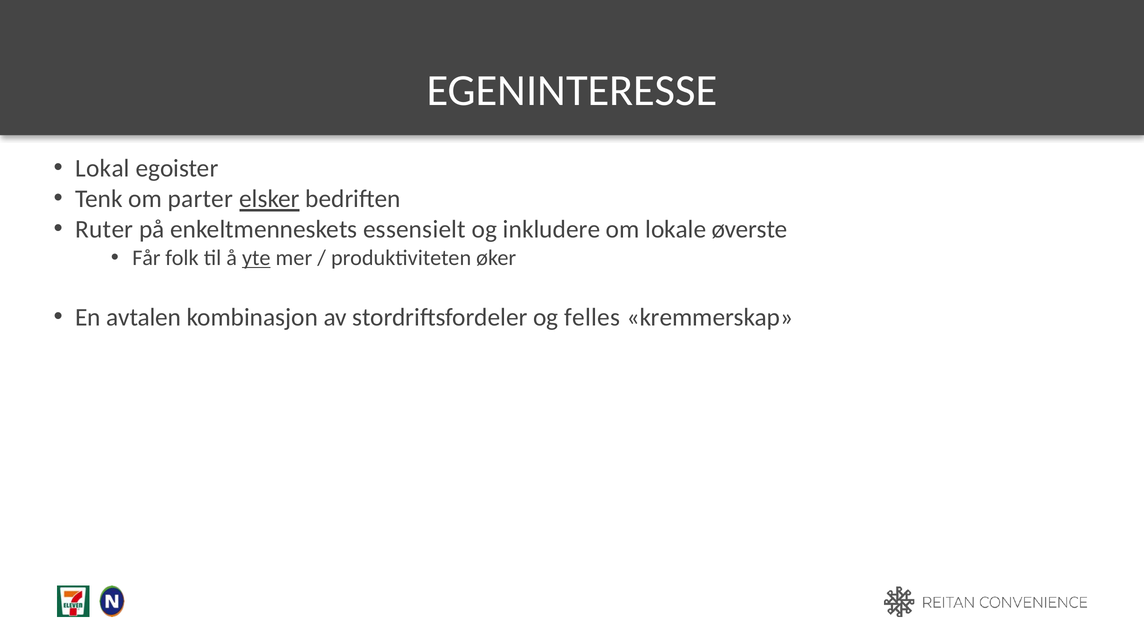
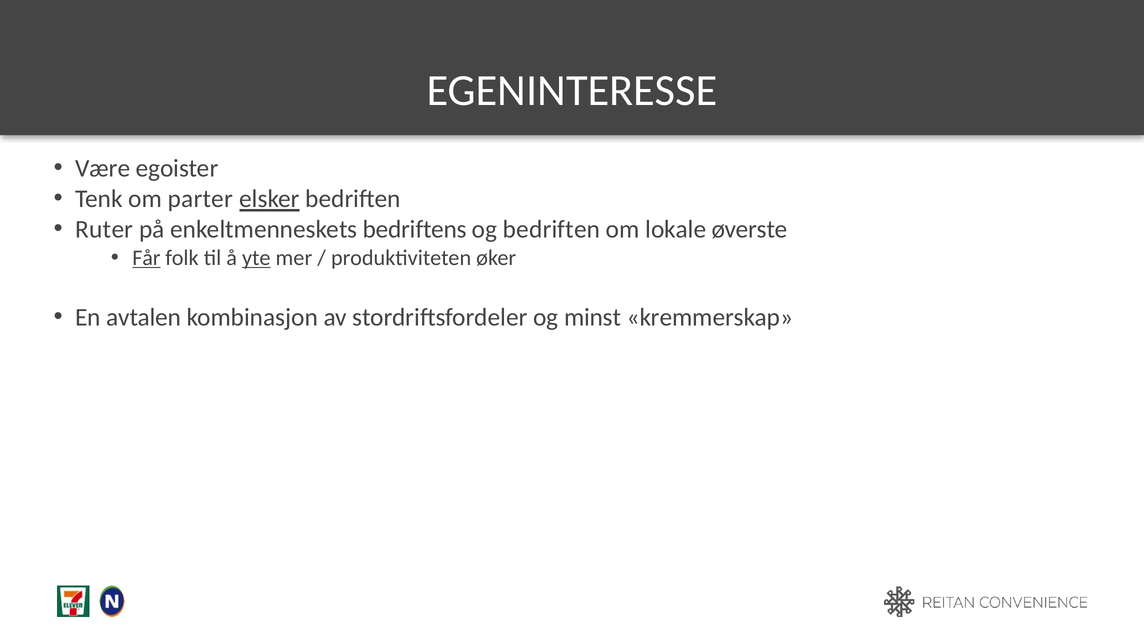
Lokal: Lokal -> Være (103, 168)
essensielt: essensielt -> bedriftens (415, 229)
og inkludere: inkludere -> bedriften (551, 229)
Får underline: none -> present (146, 258)
felles: felles -> minst (593, 317)
